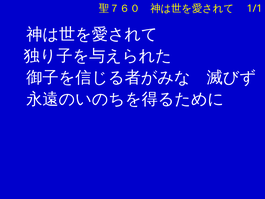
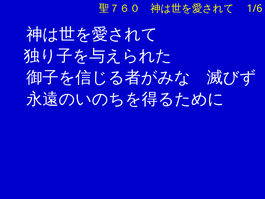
1/1: 1/1 -> 1/6 (255, 8)
